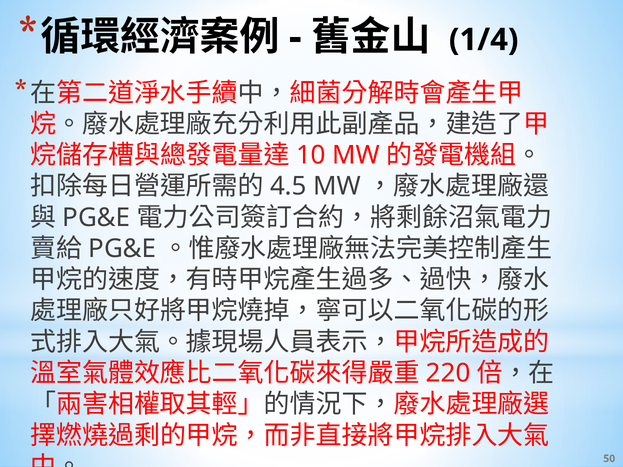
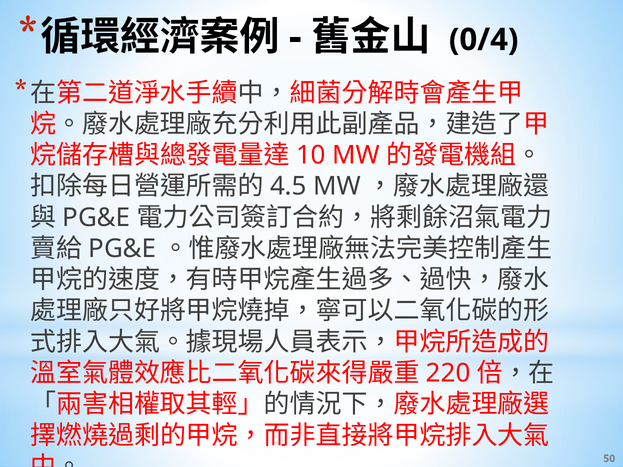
1/4: 1/4 -> 0/4 (484, 40)
